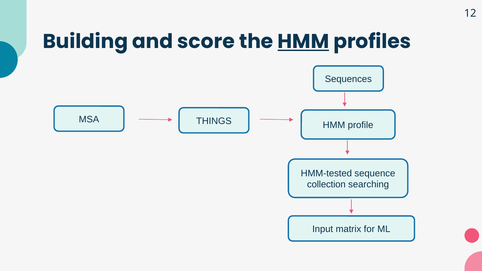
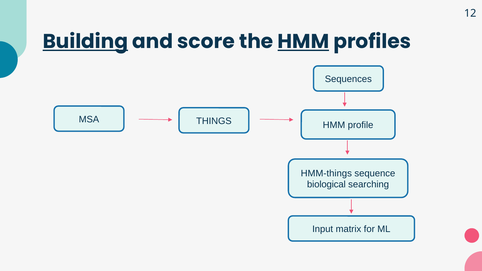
Building underline: none -> present (85, 42)
HMM-tested: HMM-tested -> HMM-things (326, 173)
collection: collection -> biological (326, 185)
